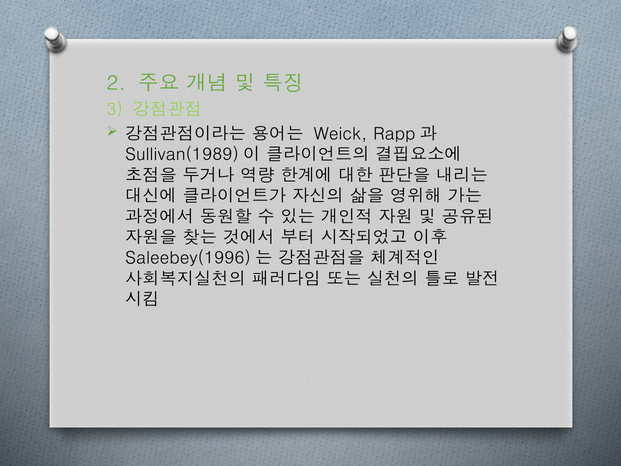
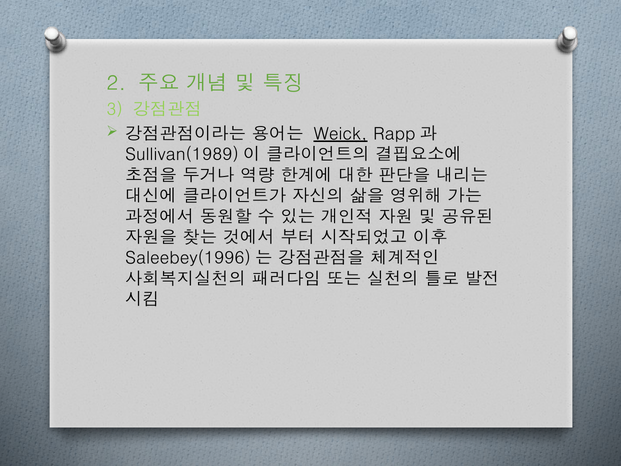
Weick underline: none -> present (340, 134)
